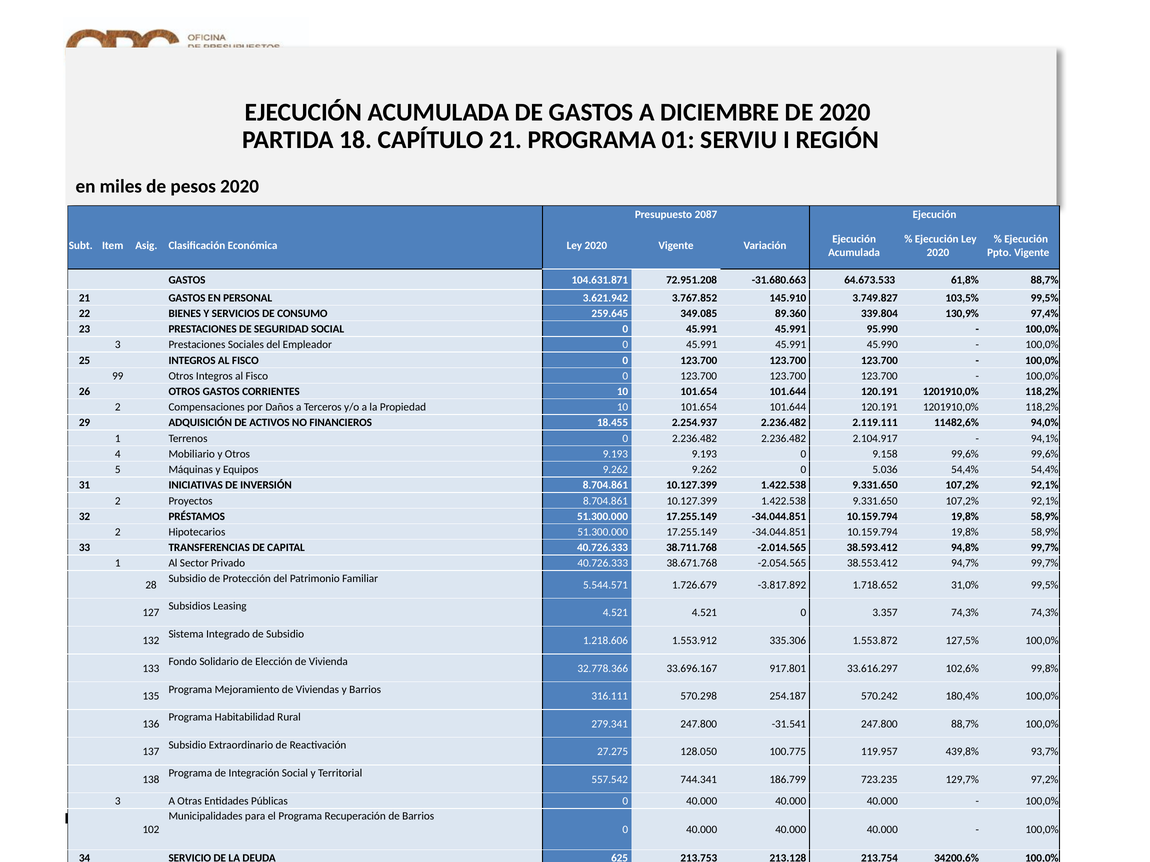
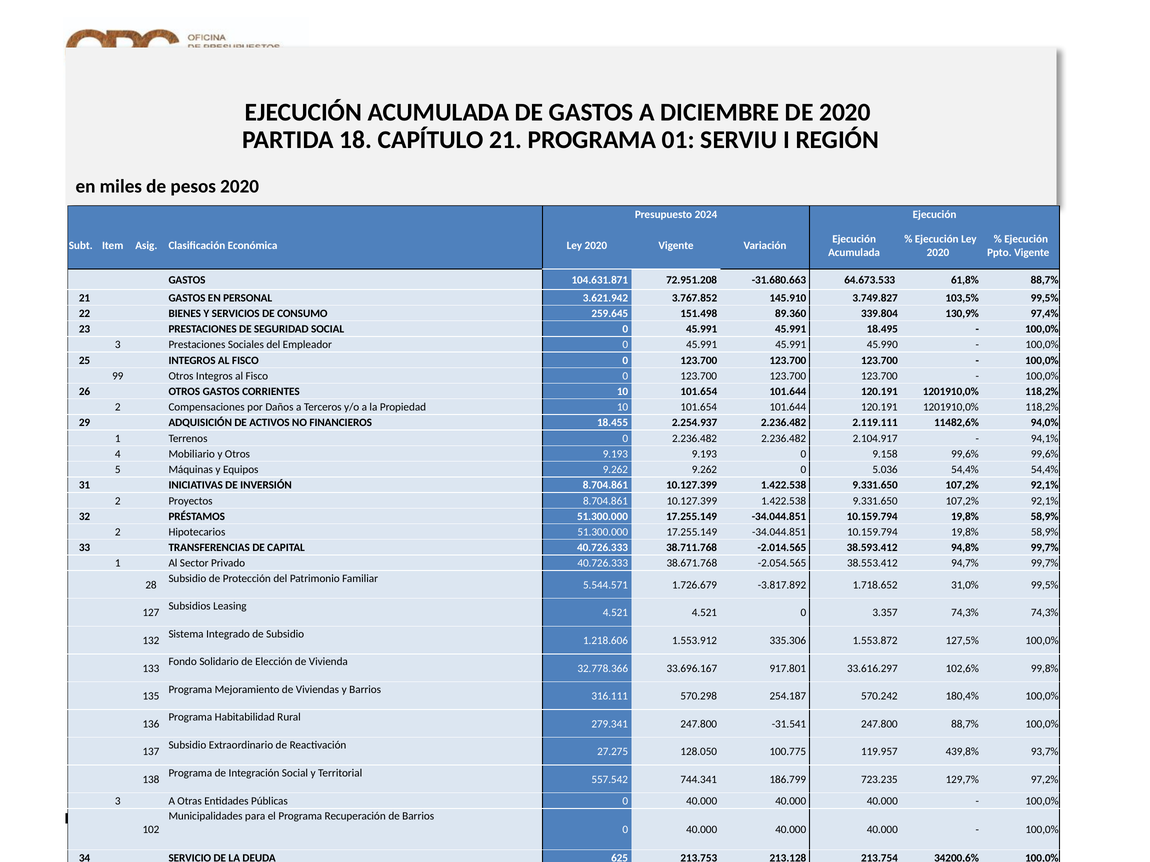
2087: 2087 -> 2024 (706, 215)
349.085: 349.085 -> 151.498 (699, 314)
95.990: 95.990 -> 18.495 (882, 329)
